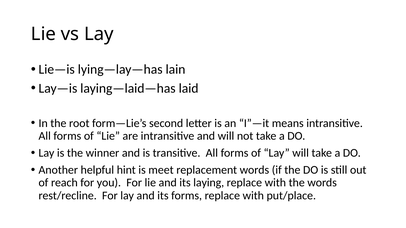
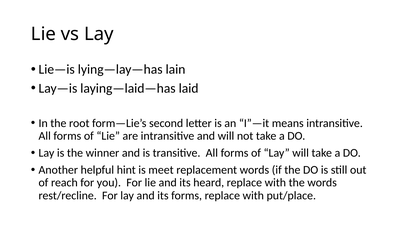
laying: laying -> heard (209, 183)
